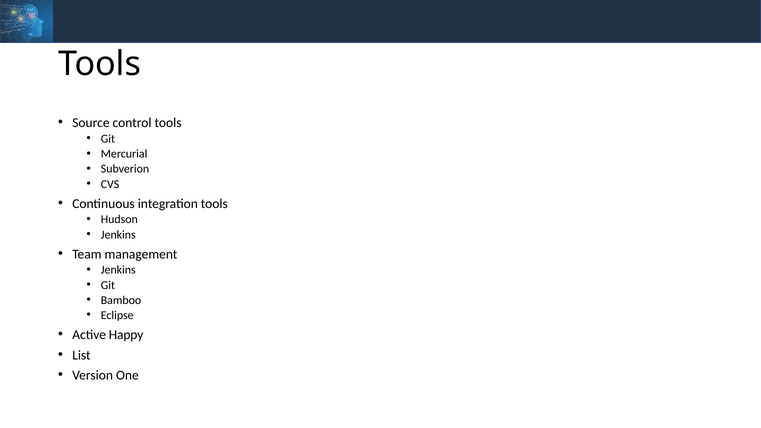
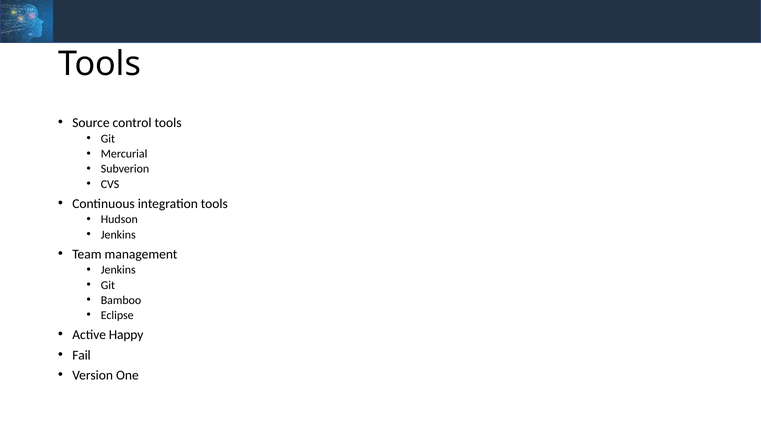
List: List -> Fail (81, 355)
